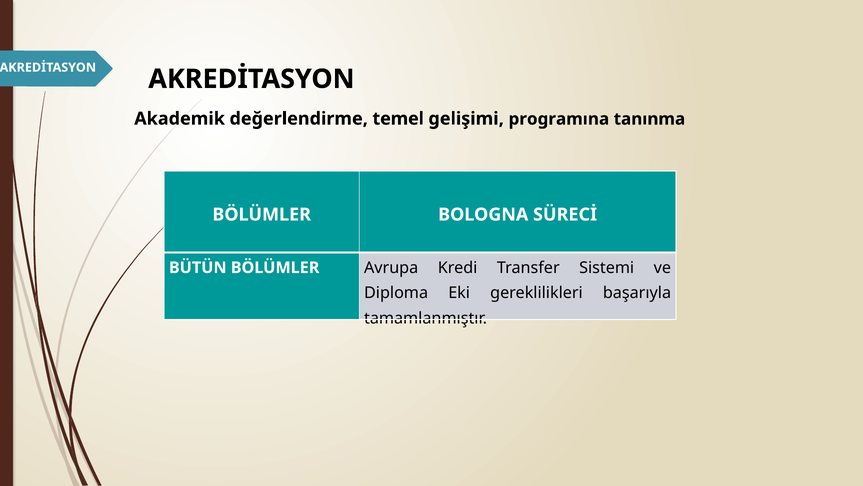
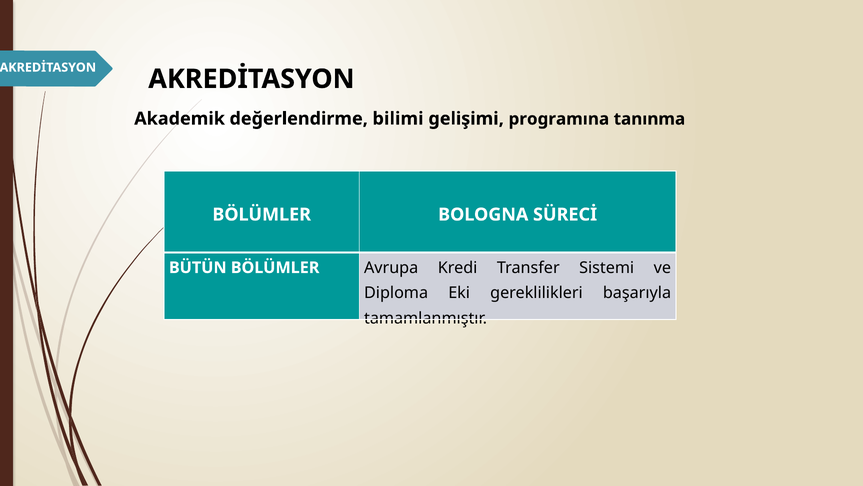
temel: temel -> bilimi (398, 119)
